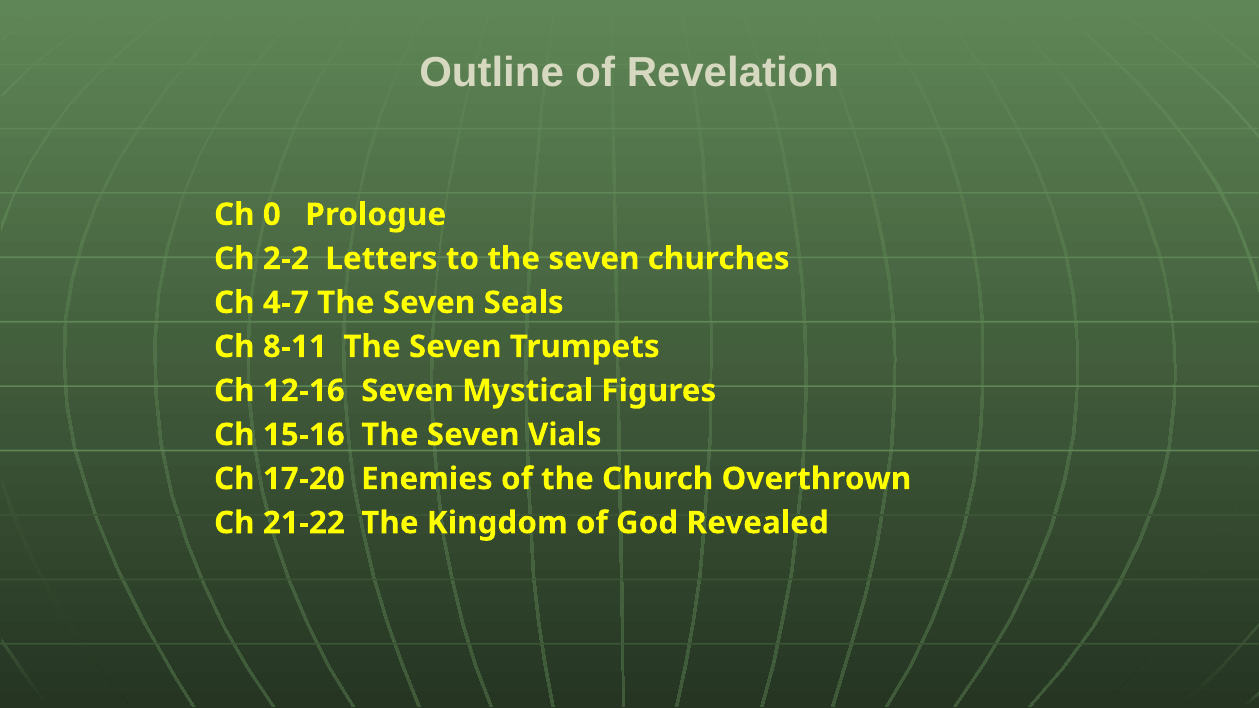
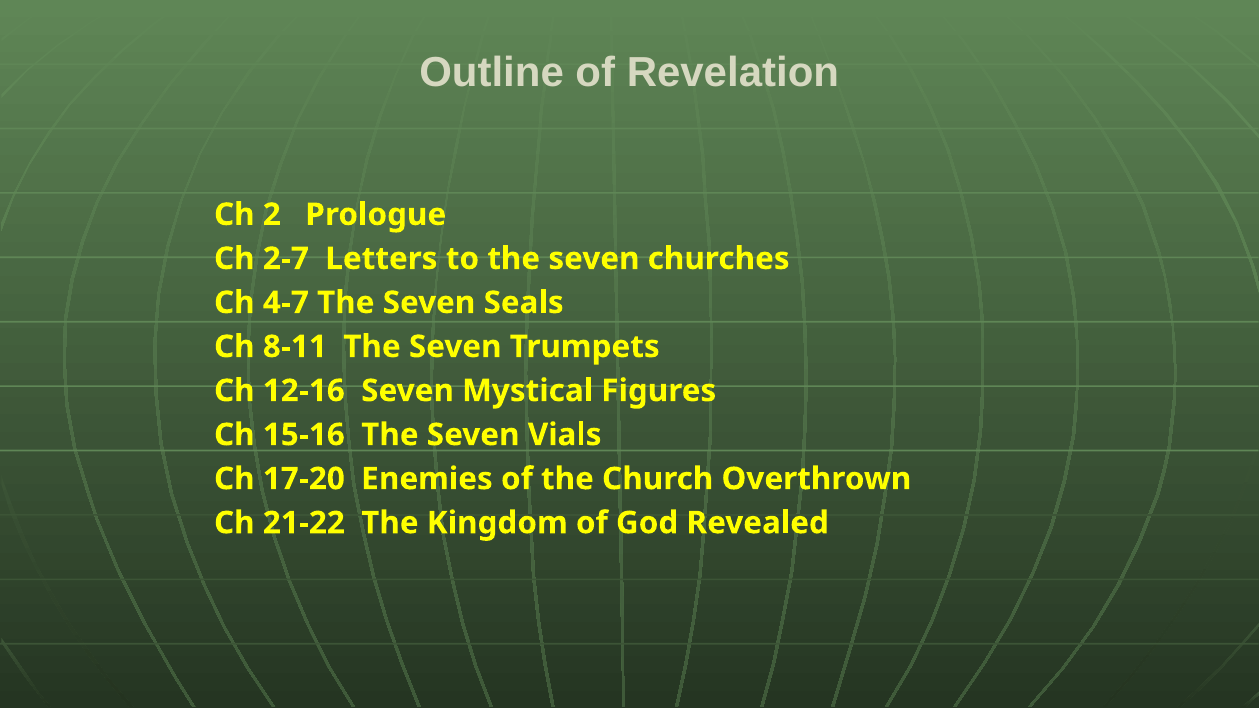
0: 0 -> 2 (272, 215)
2-2: 2-2 -> 2-7 (286, 259)
